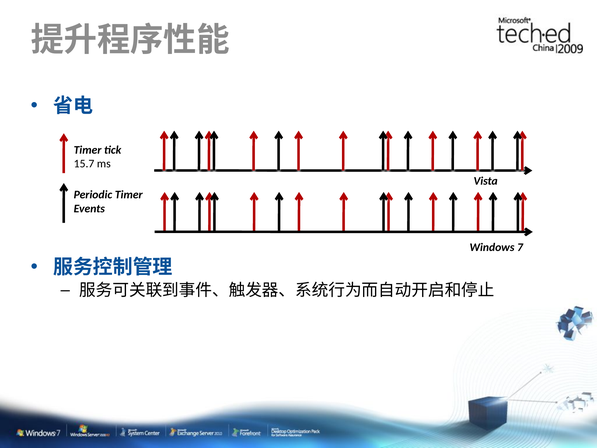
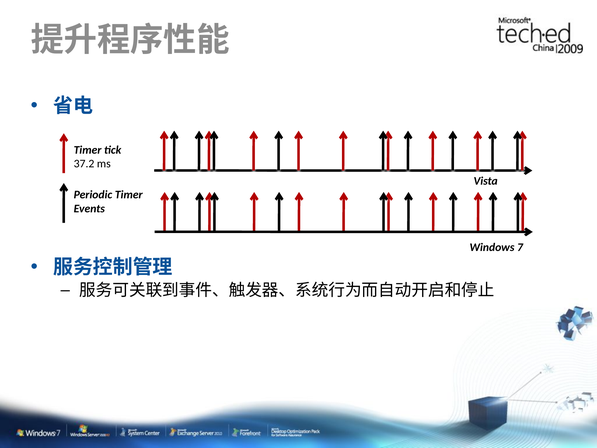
15.7: 15.7 -> 37.2 (84, 164)
